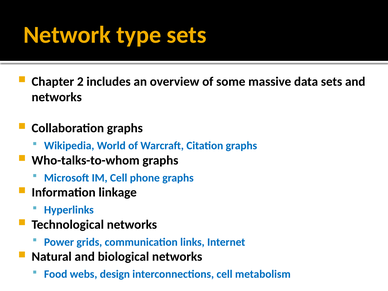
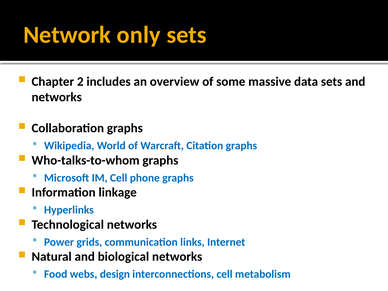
type: type -> only (139, 35)
